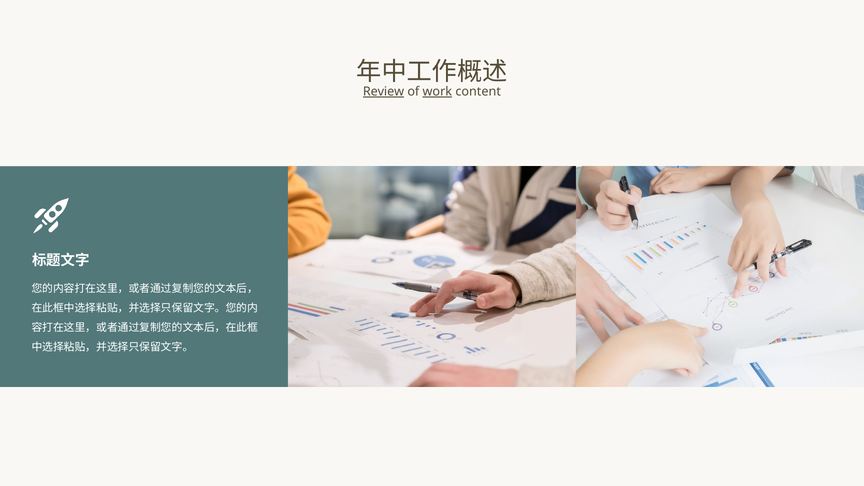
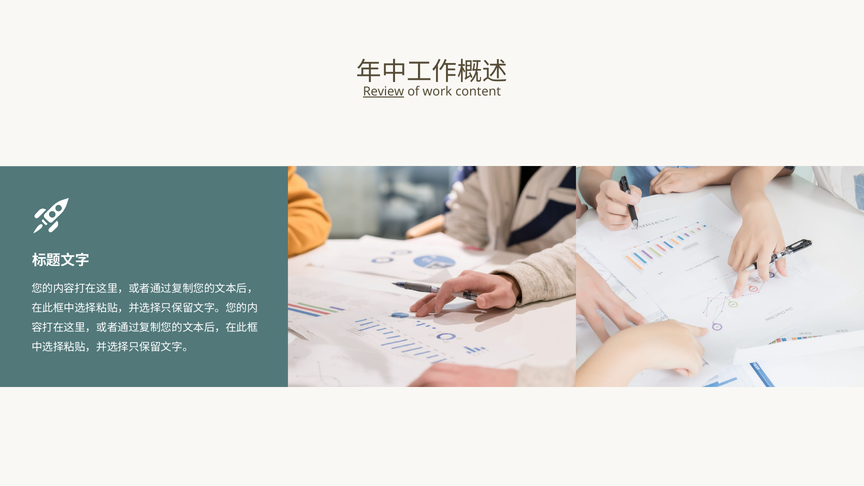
work underline: present -> none (437, 92)
